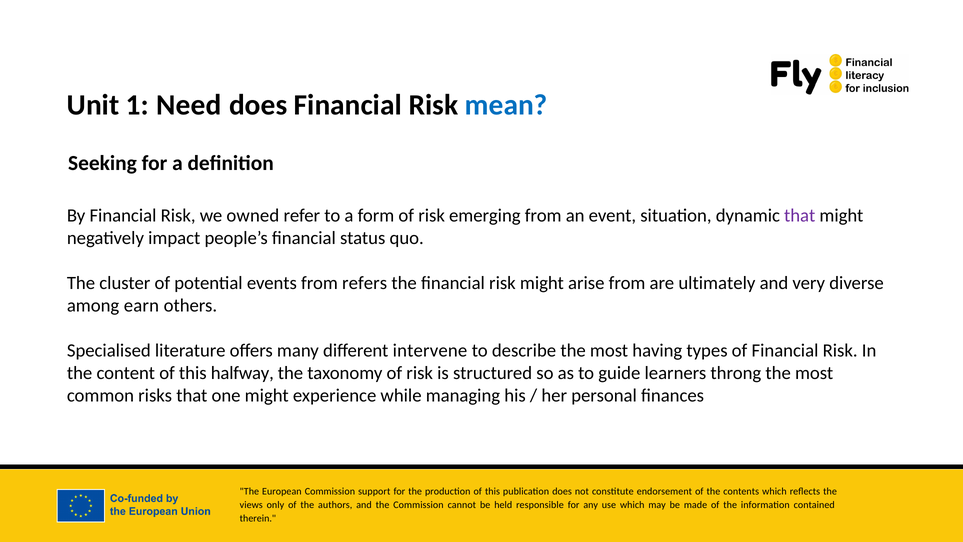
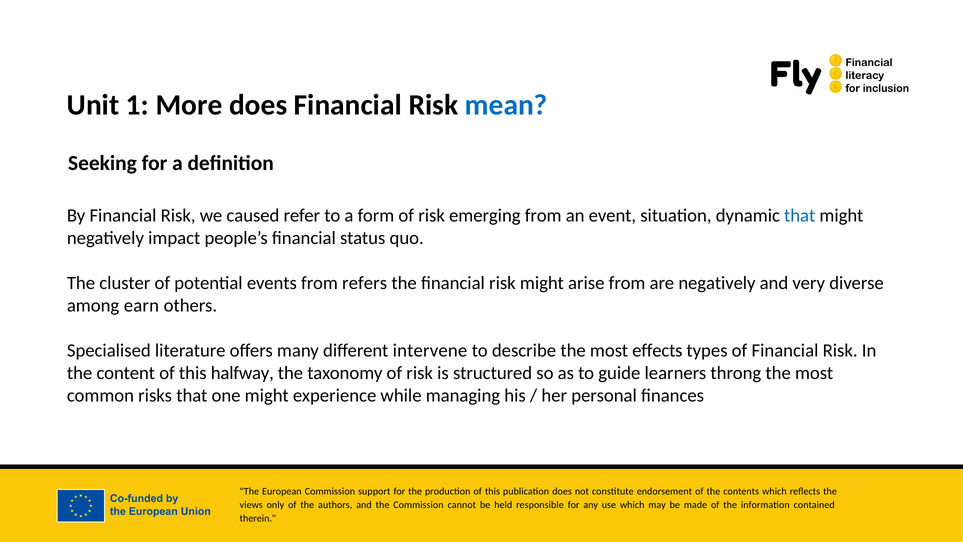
Need: Need -> More (189, 105)
owned: owned -> caused (253, 215)
that colour: purple -> blue (800, 215)
are ultimately: ultimately -> negatively (717, 283)
having: having -> effects (657, 350)
